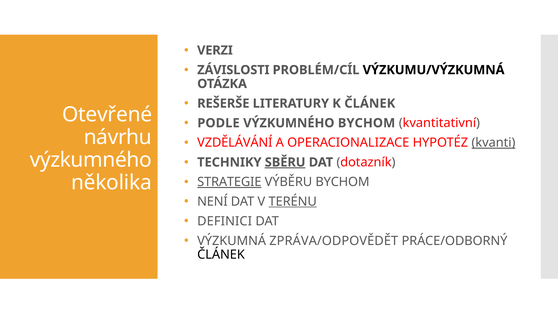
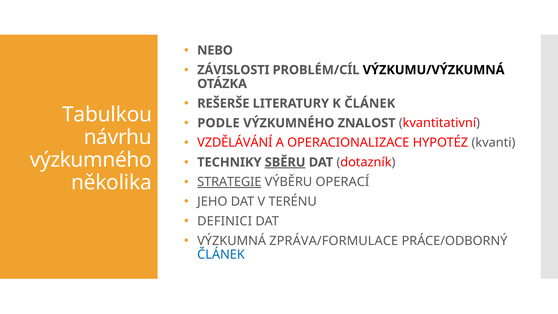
VERZI: VERZI -> NEBO (215, 50)
Otevřené: Otevřené -> Tabulkou (107, 115)
VÝZKUMNÉHO BYCHOM: BYCHOM -> ZNALOST (367, 123)
kvanti underline: present -> none (493, 143)
VÝBĚRU BYCHOM: BYCHOM -> OPERACÍ (342, 182)
NENÍ: NENÍ -> JEHO (212, 202)
TERÉNU underline: present -> none (293, 202)
ZPRÁVA/ODPOVĚDĚT: ZPRÁVA/ODPOVĚDĚT -> ZPRÁVA/FORMULACE (334, 241)
ČLÁNEK colour: black -> blue (221, 255)
